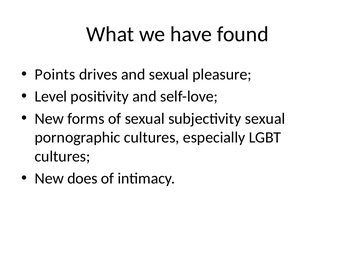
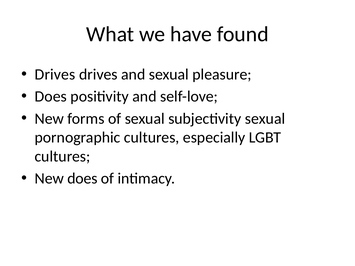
Points: Points -> Drives (55, 74)
Level: Level -> Does (51, 97)
